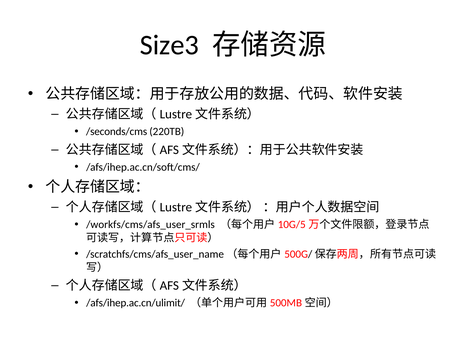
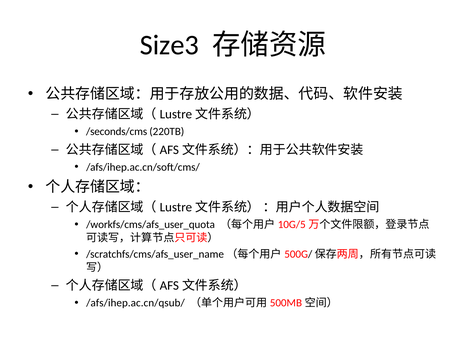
/workfs/cms/afs_user_srmls: /workfs/cms/afs_user_srmls -> /workfs/cms/afs_user_quota (151, 224)
/afs/ihep.ac.cn/ulimit/: /afs/ihep.ac.cn/ulimit/ -> /afs/ihep.ac.cn/qsub/ (135, 303)
